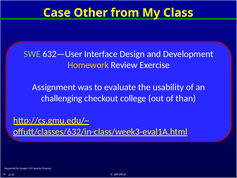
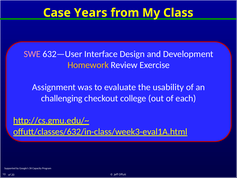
Other: Other -> Years (91, 13)
SWE colour: light green -> pink (32, 54)
than: than -> each (186, 98)
